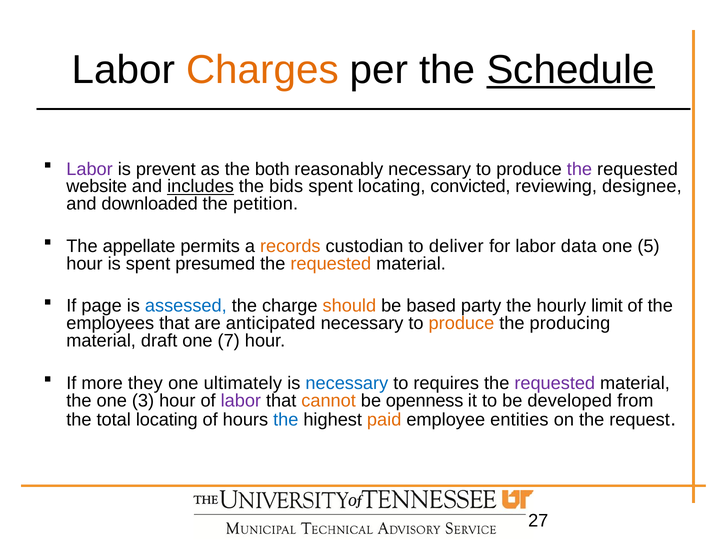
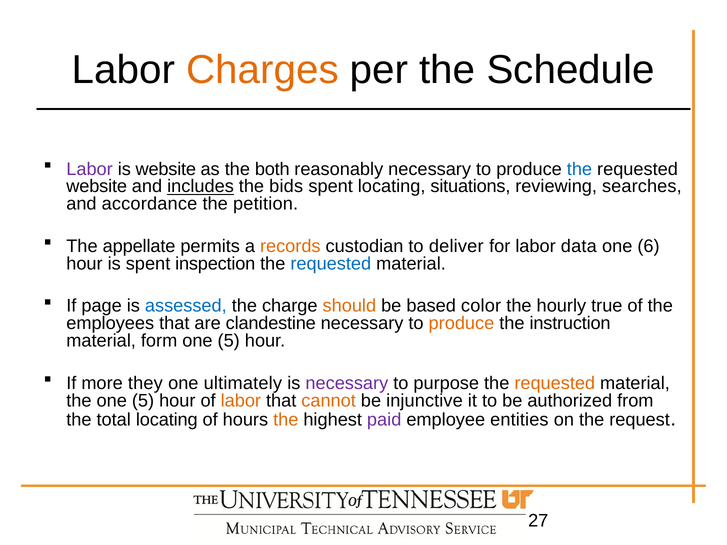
Schedule underline: present -> none (571, 70)
is prevent: prevent -> website (166, 169)
the colour: purple -> blue (579, 169)
convicted: convicted -> situations (470, 187)
designee: designee -> searches (642, 187)
downloaded: downloaded -> accordance (149, 204)
5: 5 -> 6 (649, 246)
presumed: presumed -> inspection (215, 264)
requested colour: orange -> blue (331, 264)
party: party -> color (481, 306)
limit: limit -> true (607, 306)
anticipated: anticipated -> clandestine (271, 323)
producing: producing -> instruction (570, 323)
draft: draft -> form (159, 341)
7: 7 -> 5 (229, 341)
necessary colour: blue -> purple (347, 383)
requires: requires -> purpose (446, 383)
requested colour: purple -> orange (555, 383)
the one 3: 3 -> 5 (143, 401)
labor colour: purple -> orange (241, 401)
openness: openness -> injunctive (424, 401)
developed: developed -> authorized (570, 401)
the colour: blue -> orange (286, 420)
paid colour: orange -> purple (384, 420)
